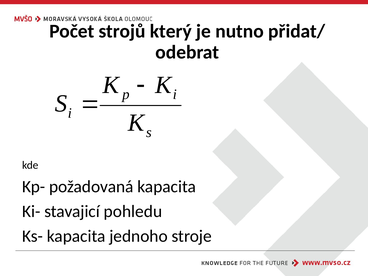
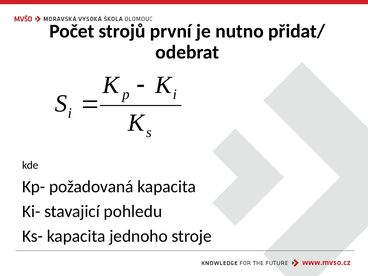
který: který -> první (171, 31)
